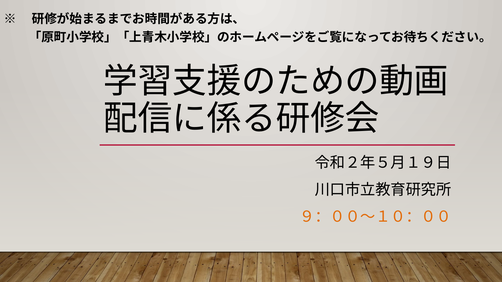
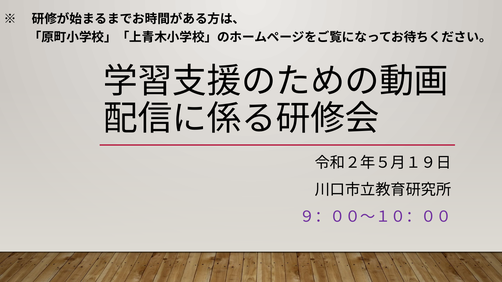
９：００～１０：００ colour: orange -> purple (375, 217)
